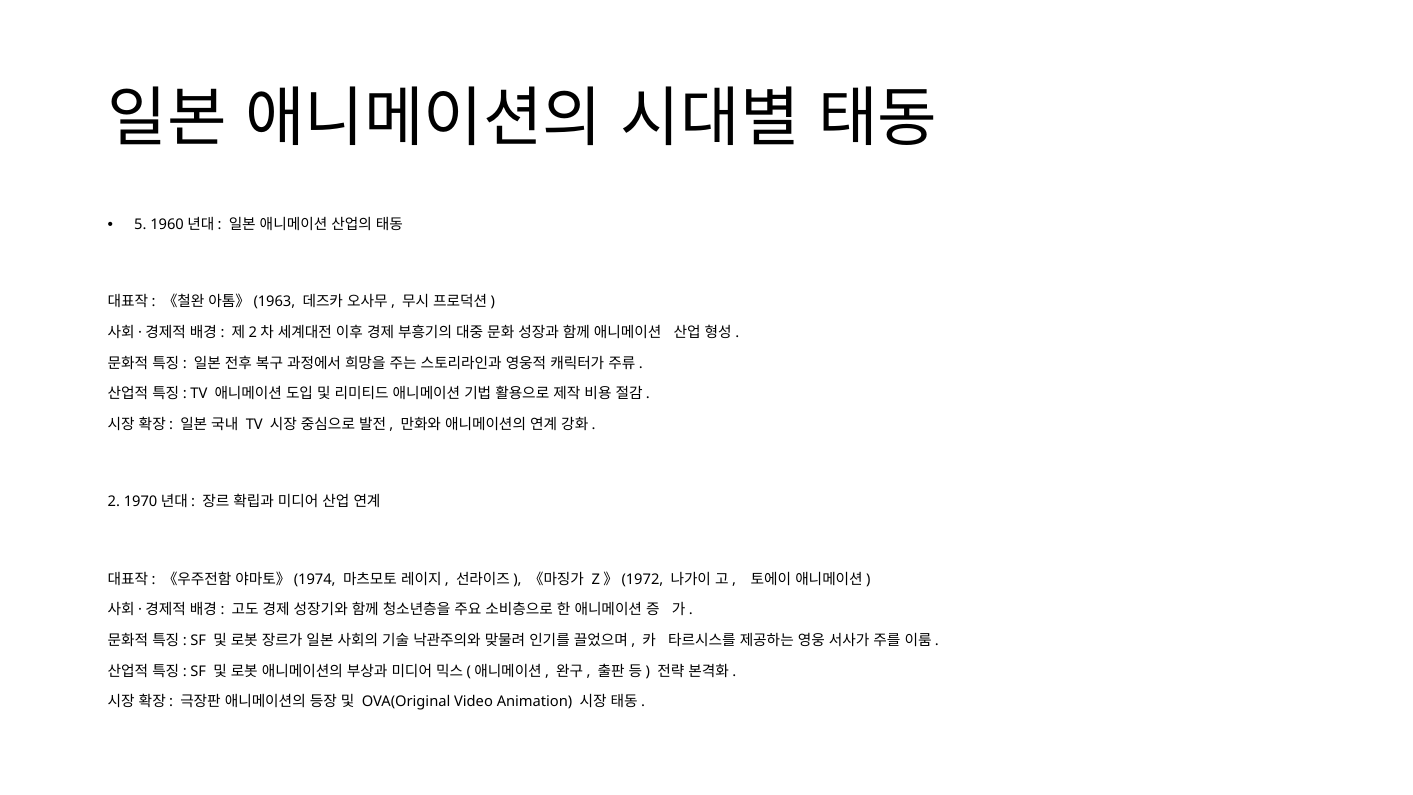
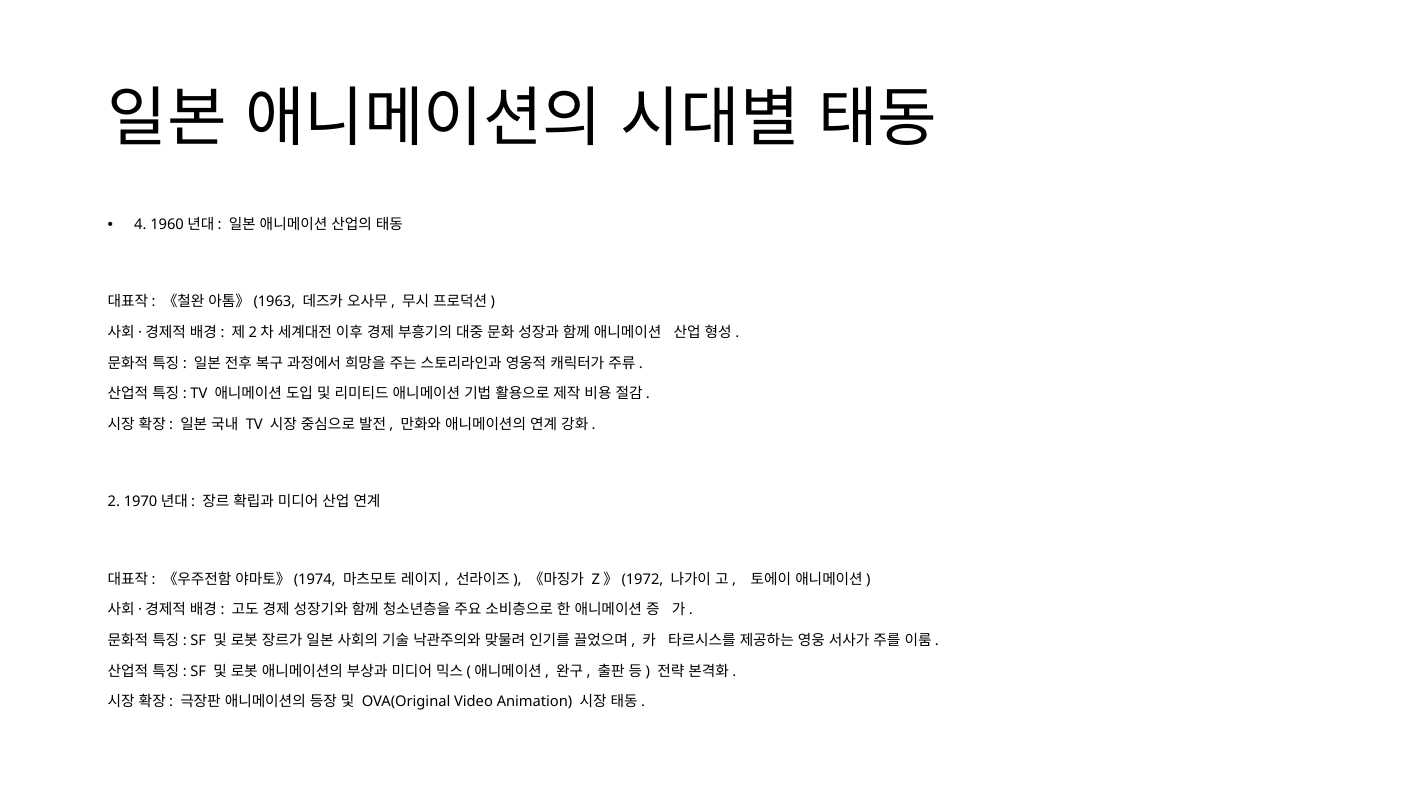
5: 5 -> 4 (140, 225)
